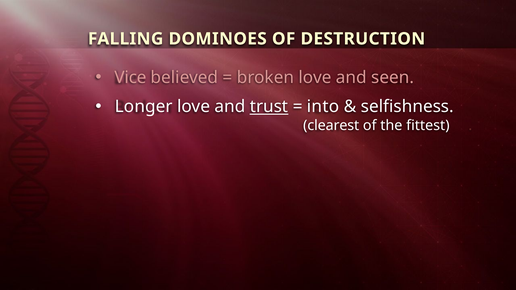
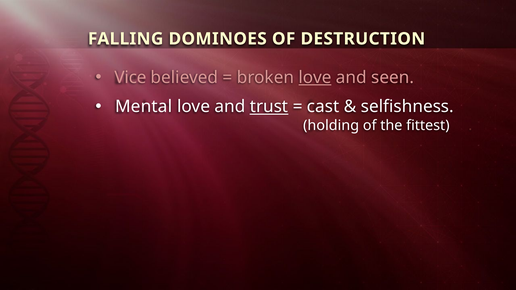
love underline: none -> present (315, 78)
Longer: Longer -> Mental (144, 107)
into: into -> cast (323, 107)
clearest: clearest -> holding (331, 125)
